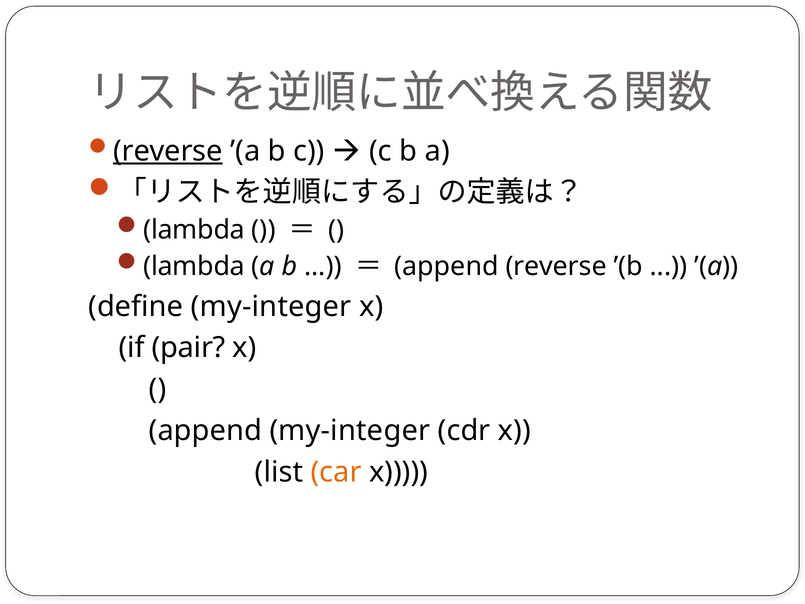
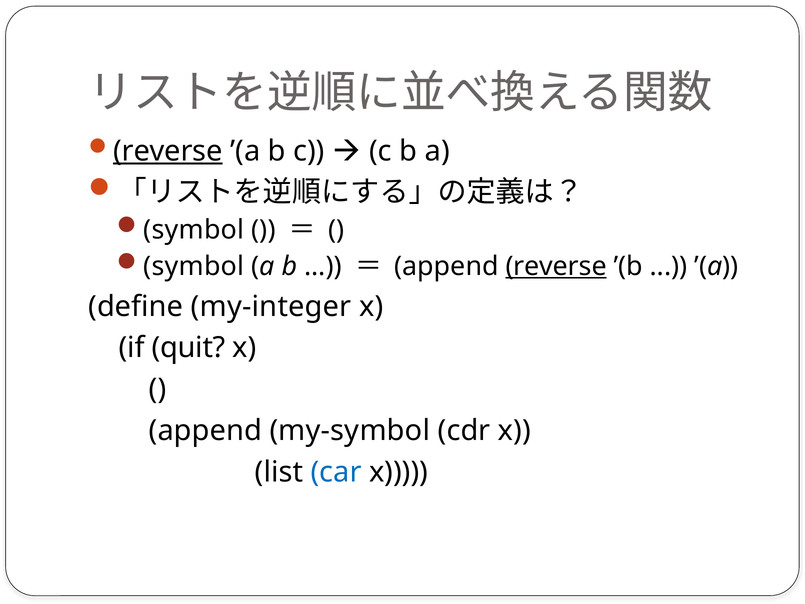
lambda: lambda -> symbol (194, 230)
lambda: lambda -> symbol (194, 266)
reverse underline: none -> present (556, 266)
pair: pair -> quit (189, 348)
append my-integer: my-integer -> my-symbol (350, 430)
car colour: orange -> blue (336, 472)
